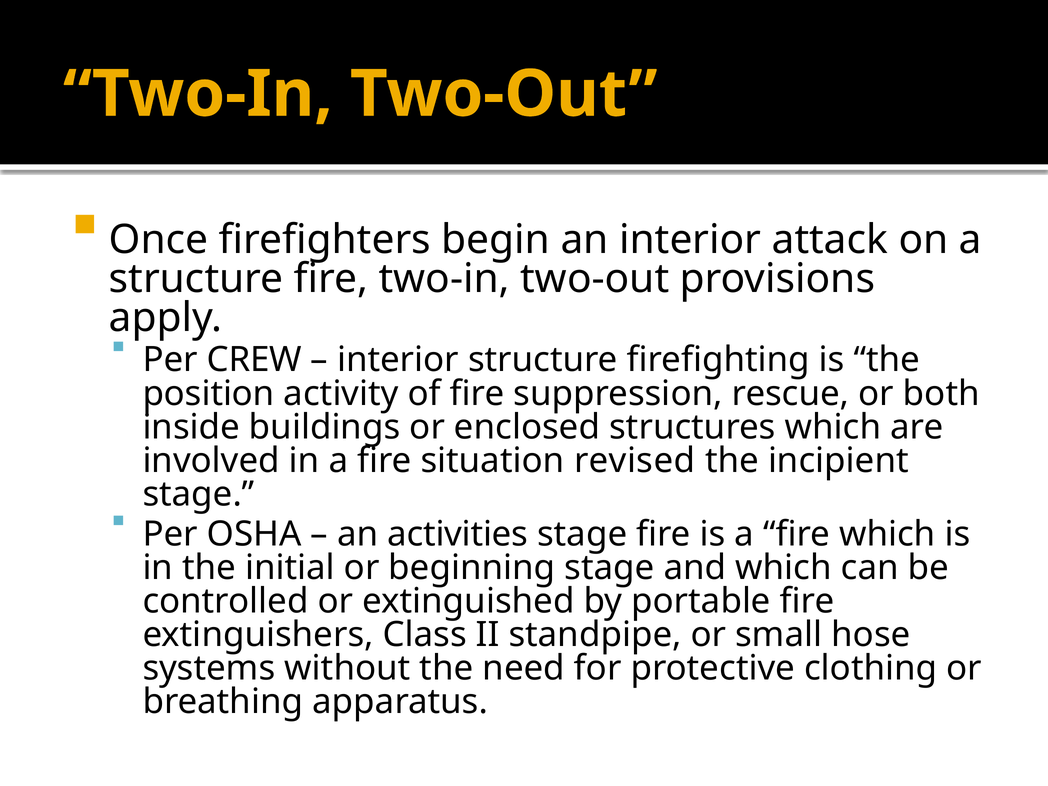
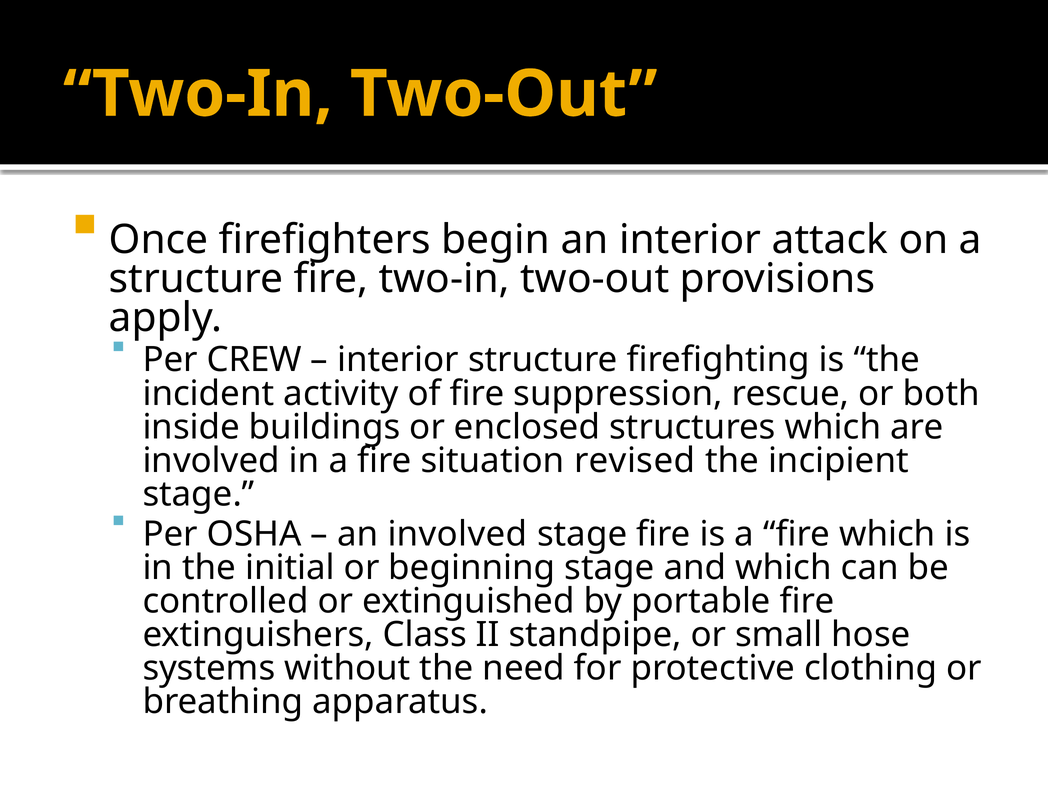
position: position -> incident (208, 393)
an activities: activities -> involved (457, 534)
